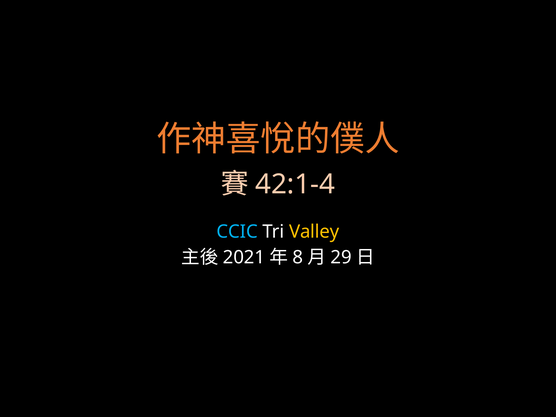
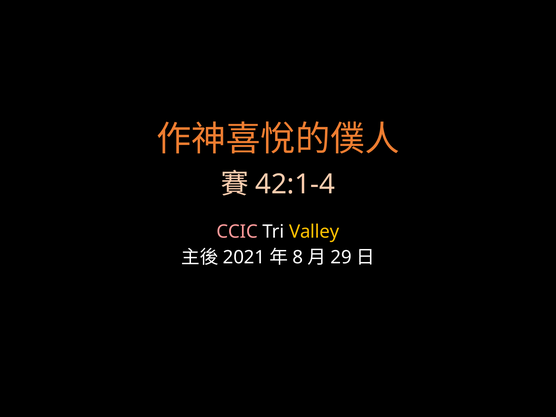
CCIC colour: light blue -> pink (237, 232)
